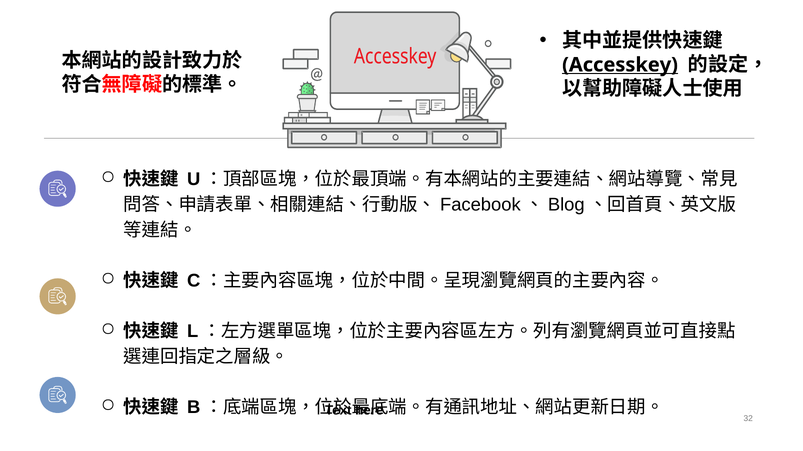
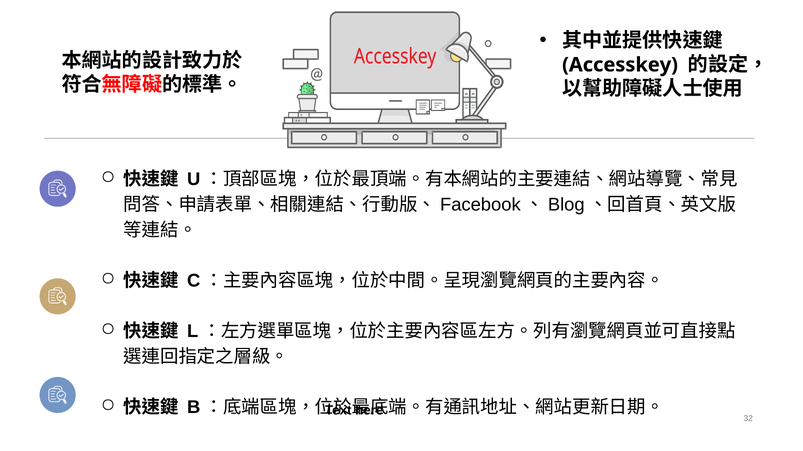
Accesskey underline: present -> none (620, 65)
